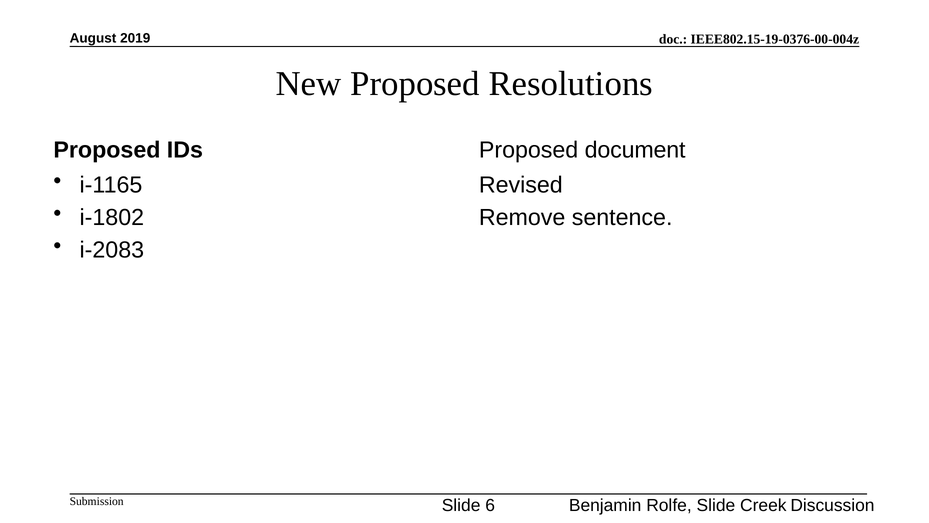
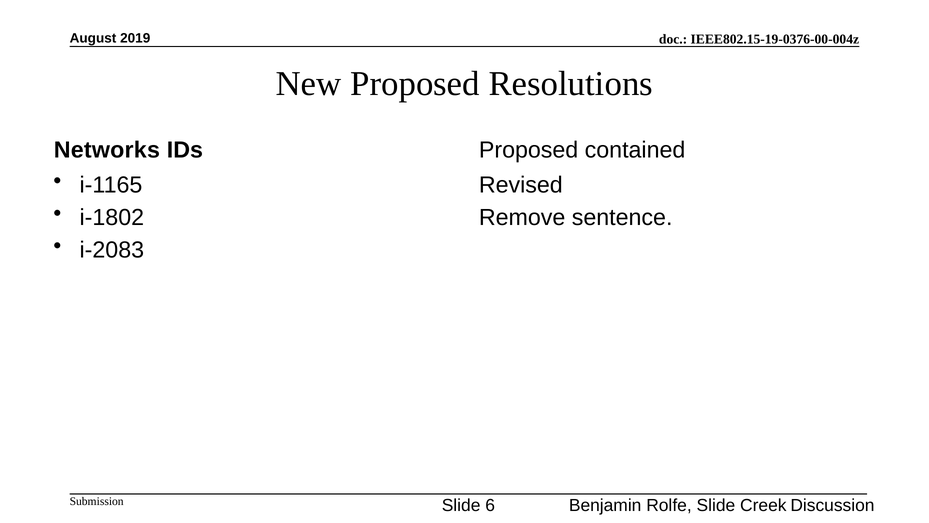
Proposed: Proposed -> Networks (107, 150)
document: document -> contained (635, 150)
